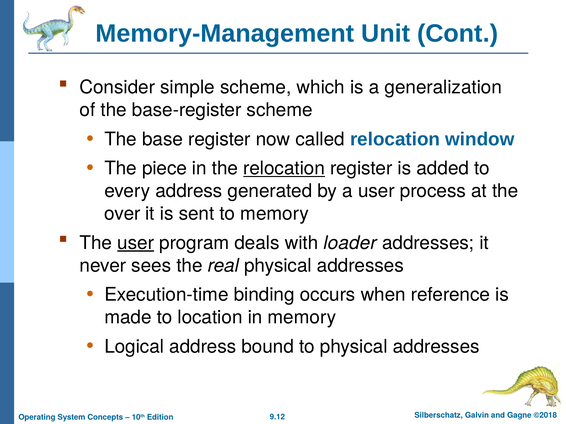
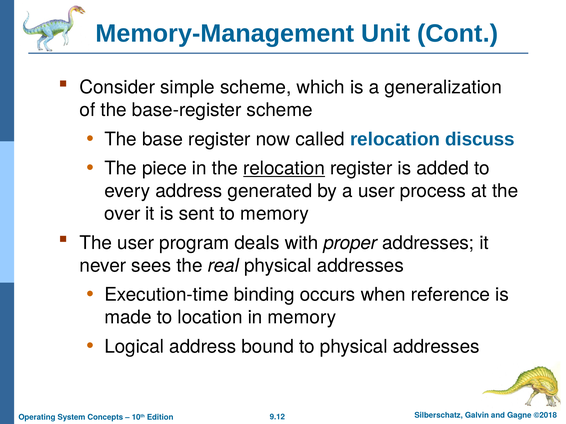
window: window -> discuss (480, 139)
user underline: present -> none (136, 243)
loader: loader -> proper (350, 243)
